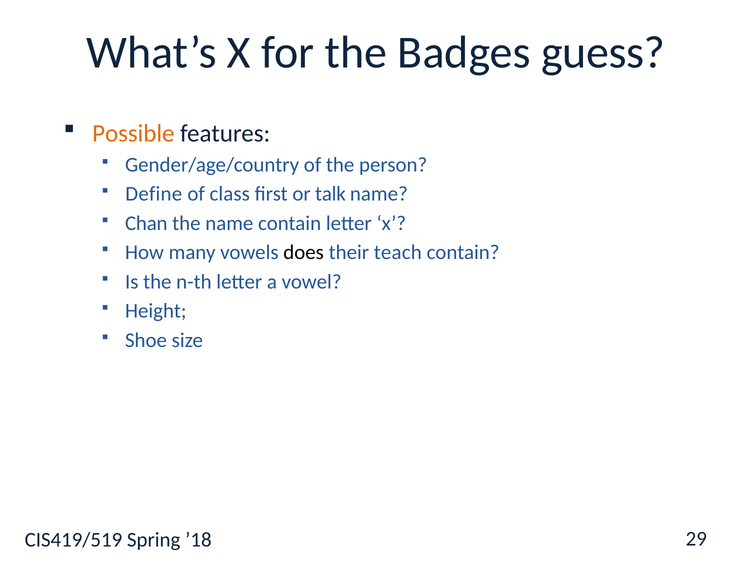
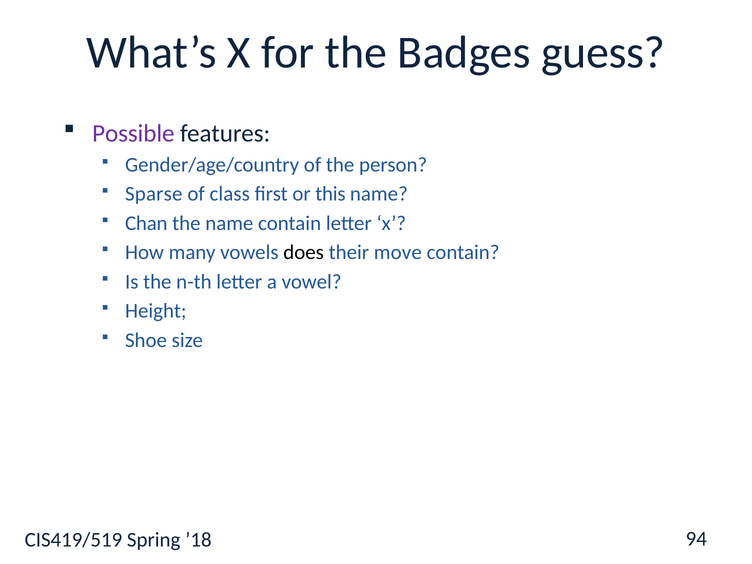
Possible colour: orange -> purple (133, 133)
Define: Define -> Sparse (154, 194)
talk: talk -> this (330, 194)
teach: teach -> move (398, 253)
29: 29 -> 94 (696, 539)
